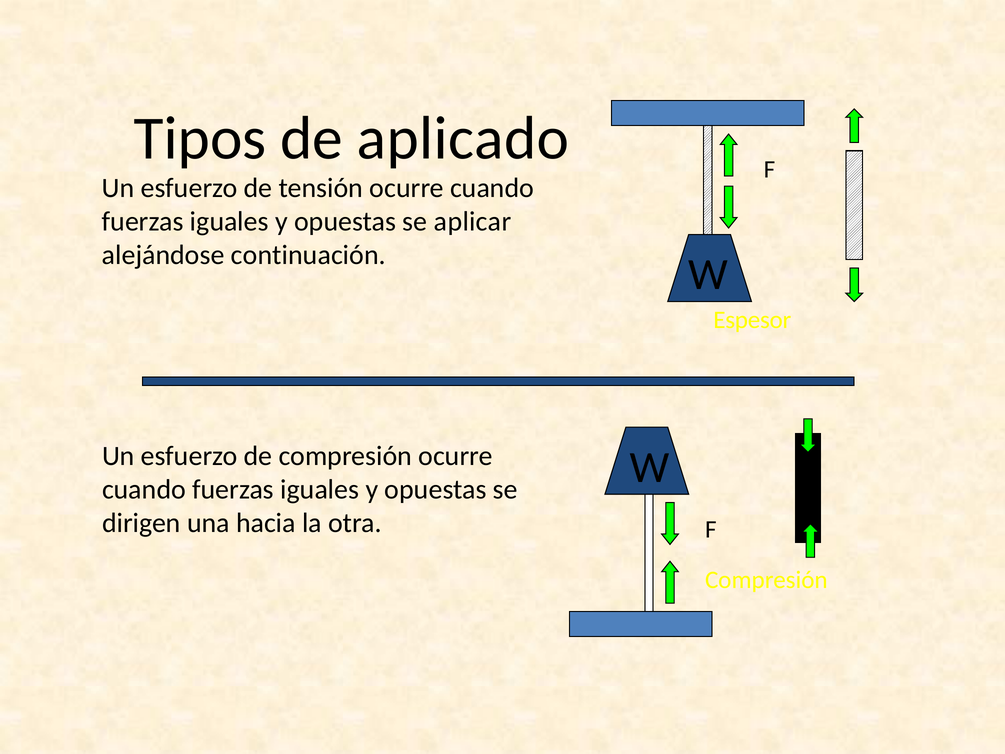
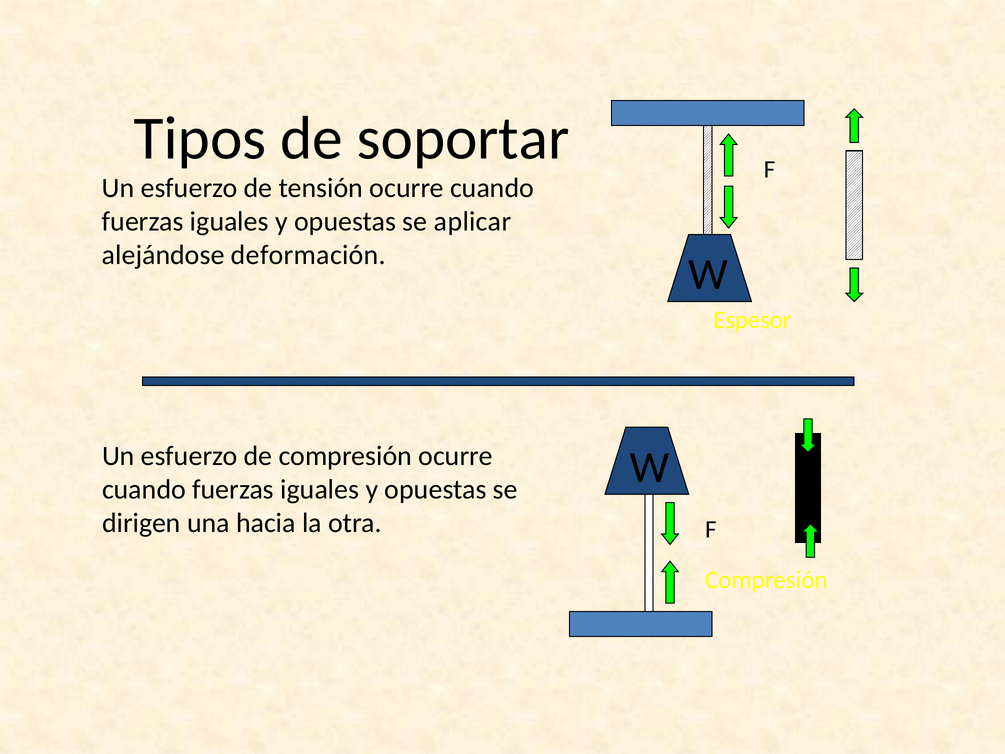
aplicado: aplicado -> soportar (463, 138)
continuación: continuación -> deformación (308, 255)
